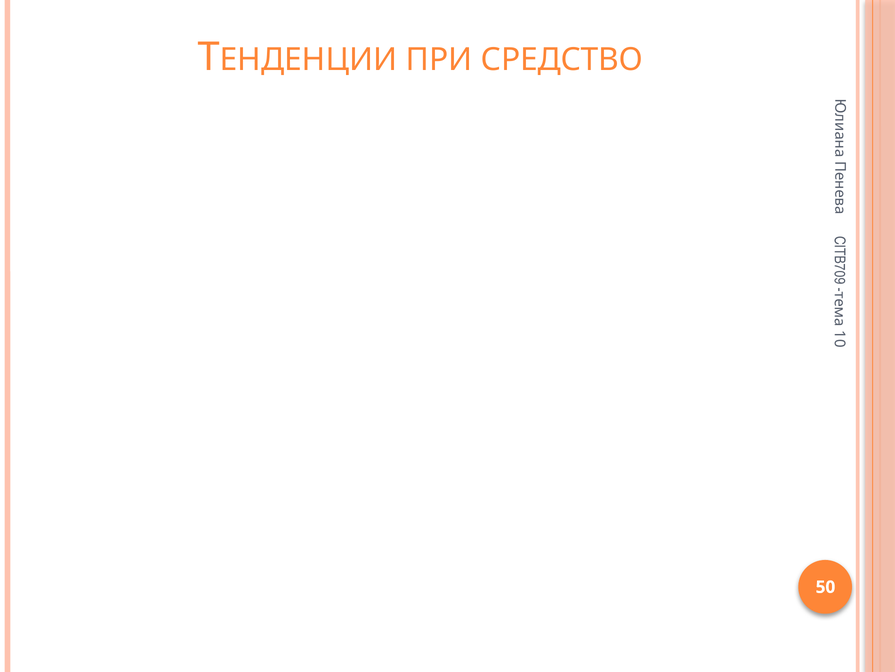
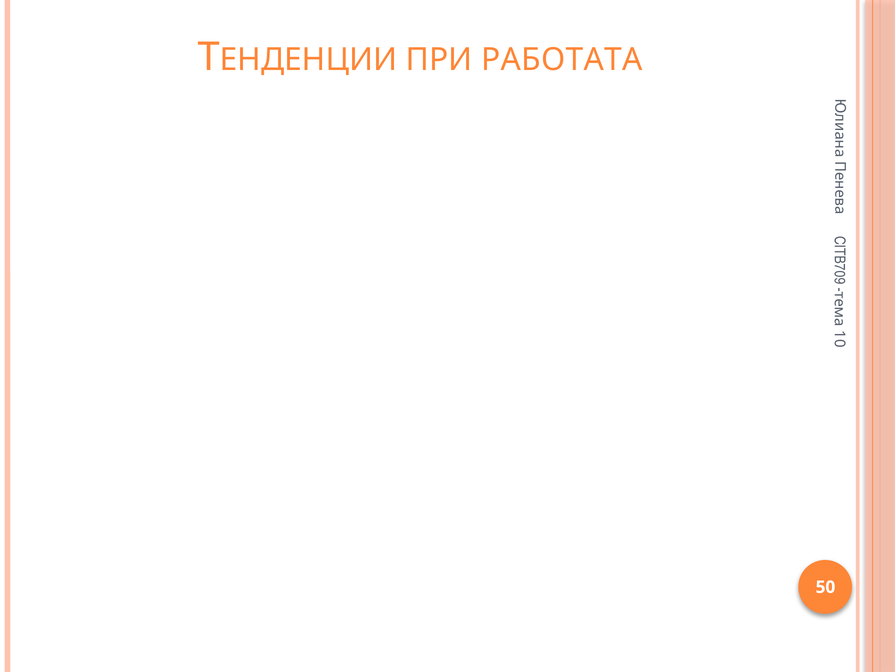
СРЕДСТВО: СРЕДСТВО -> РАБОТАТА (562, 59)
